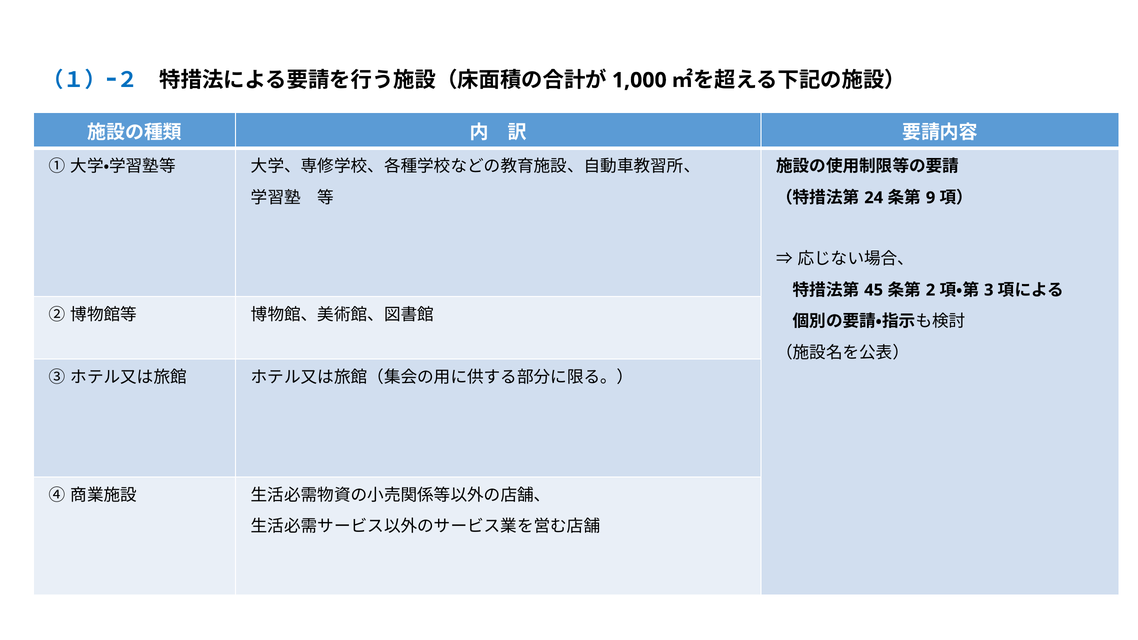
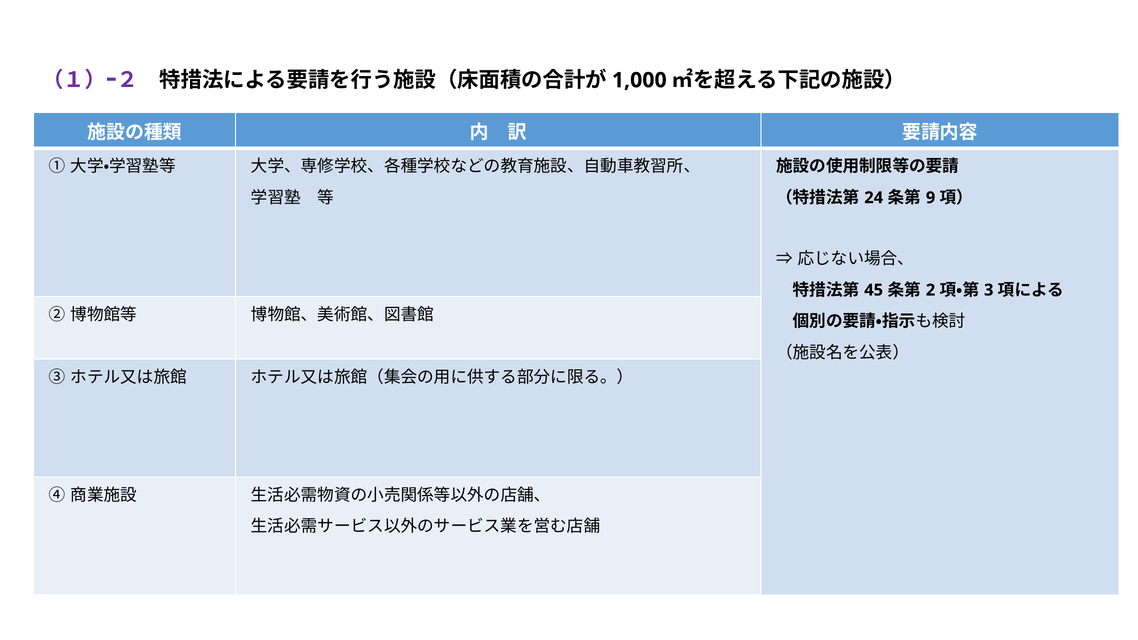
（１）ｰ２ colour: blue -> purple (90, 80)
